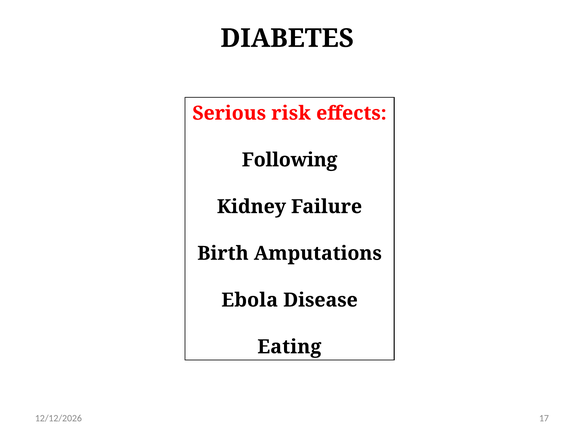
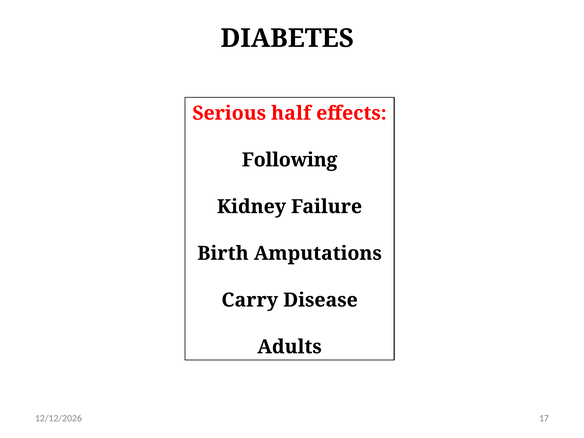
risk: risk -> half (291, 113)
Ebola: Ebola -> Carry (250, 300)
Eating: Eating -> Adults (290, 347)
